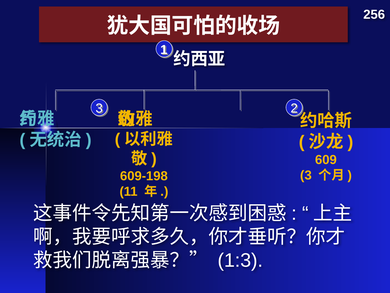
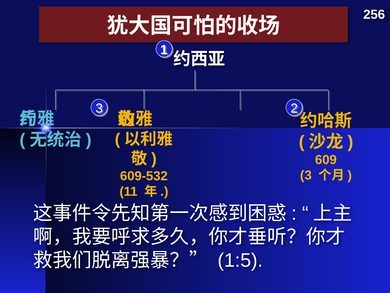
609-198: 609-198 -> 609-532 (144, 176)
1:3: 1:3 -> 1:5 (240, 260)
